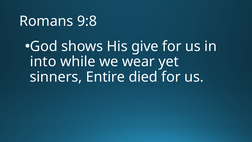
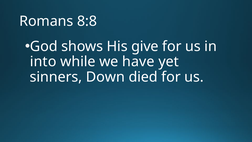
9:8: 9:8 -> 8:8 (87, 21)
wear: wear -> have (138, 62)
Entire: Entire -> Down (105, 77)
